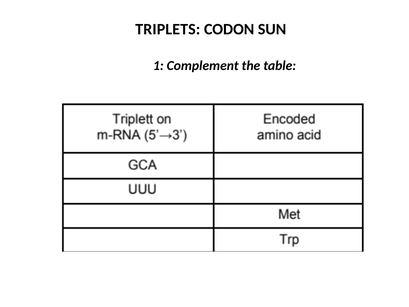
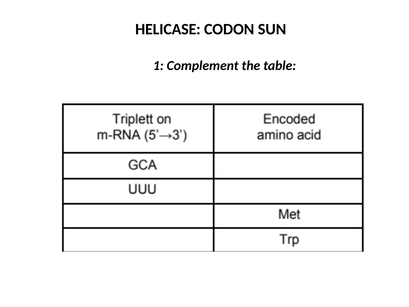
TRIPLETS: TRIPLETS -> HELICASE (168, 29)
